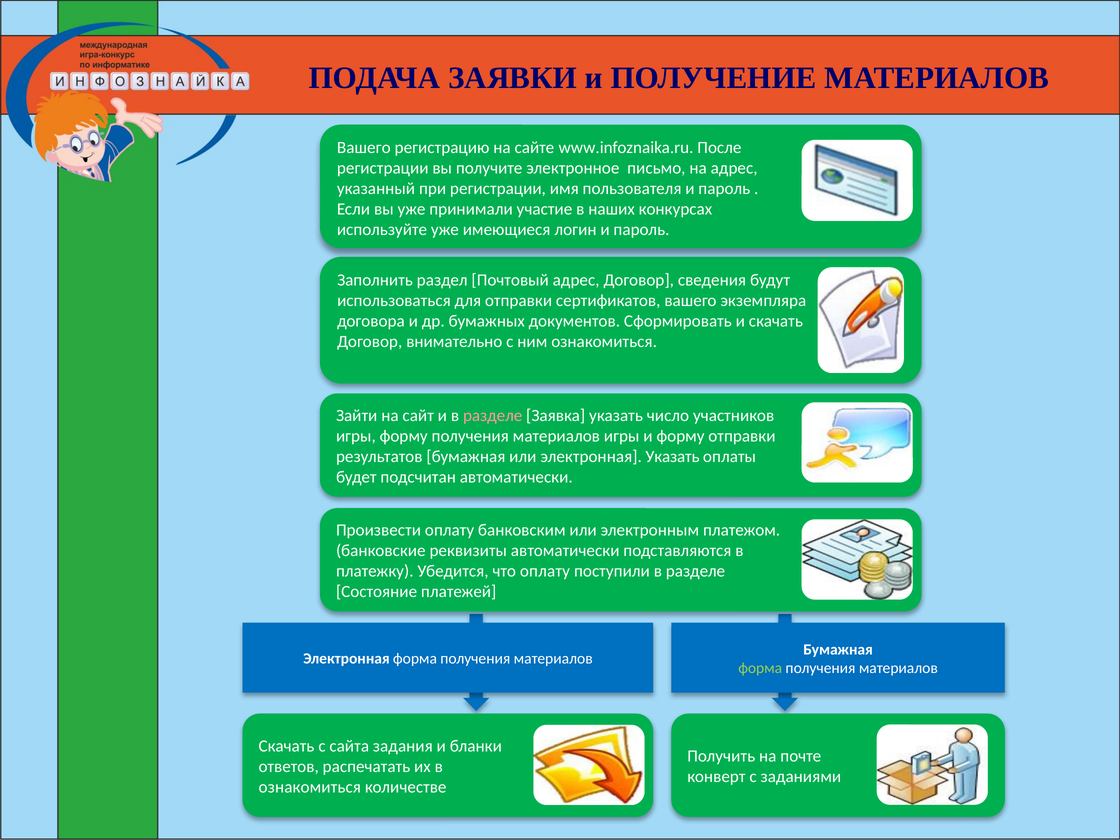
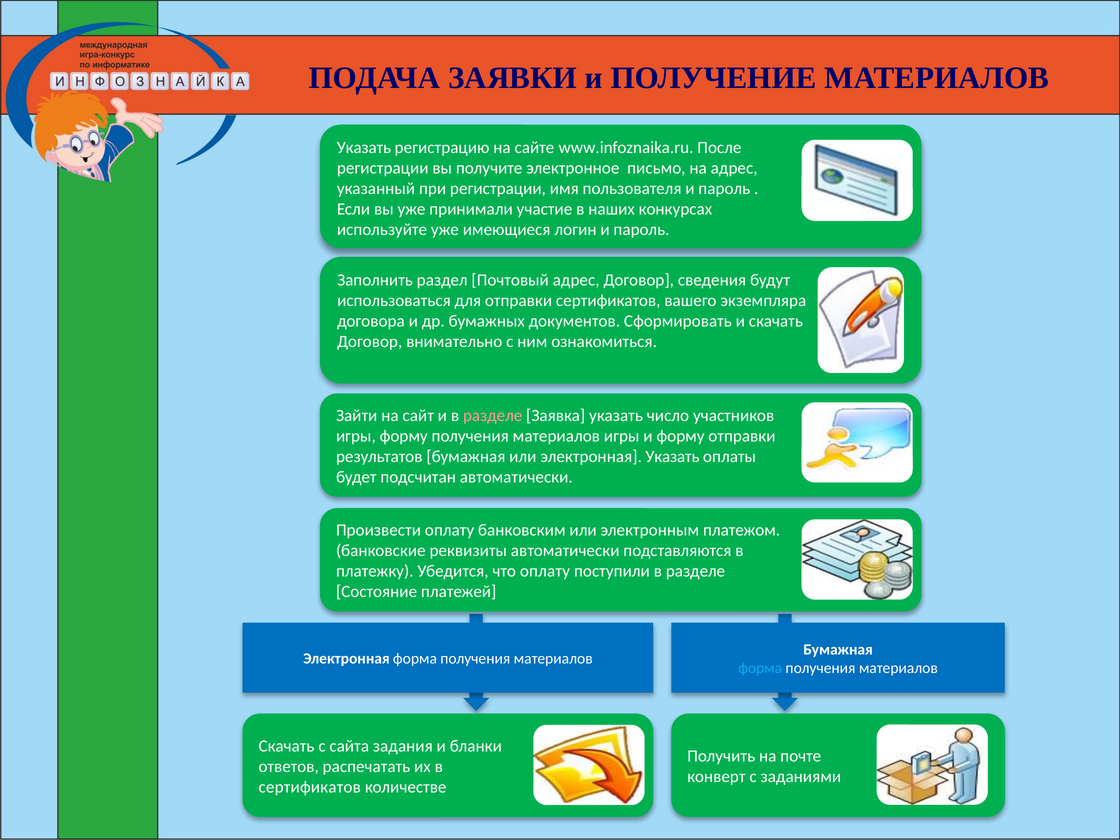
Вашего: Вашего -> Указать (364, 148)
форма colour: light green -> light blue (760, 668)
ознакомиться: ознакомиться -> сертификатов (310, 787)
